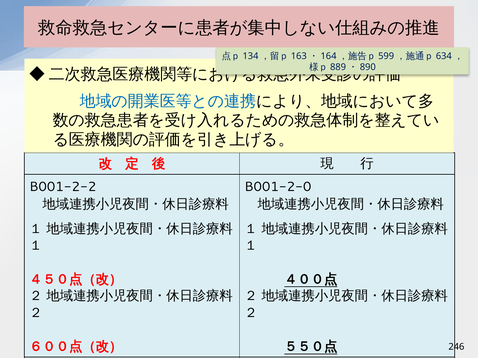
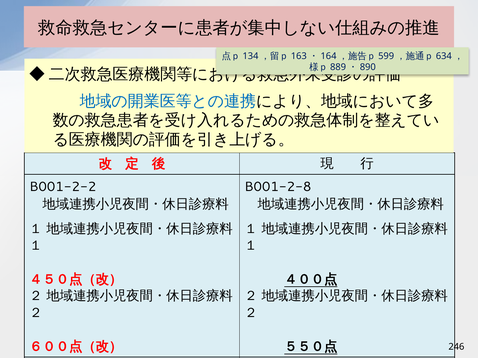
B001-2-0: B001-2-0 -> B001-2-8 (278, 187)
